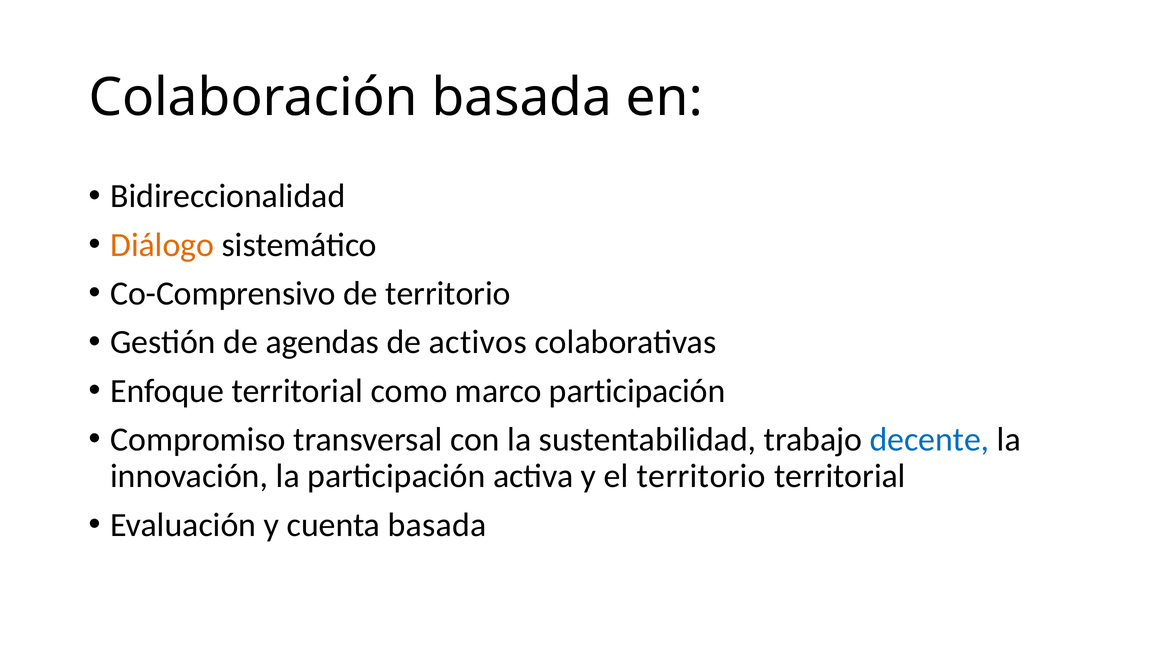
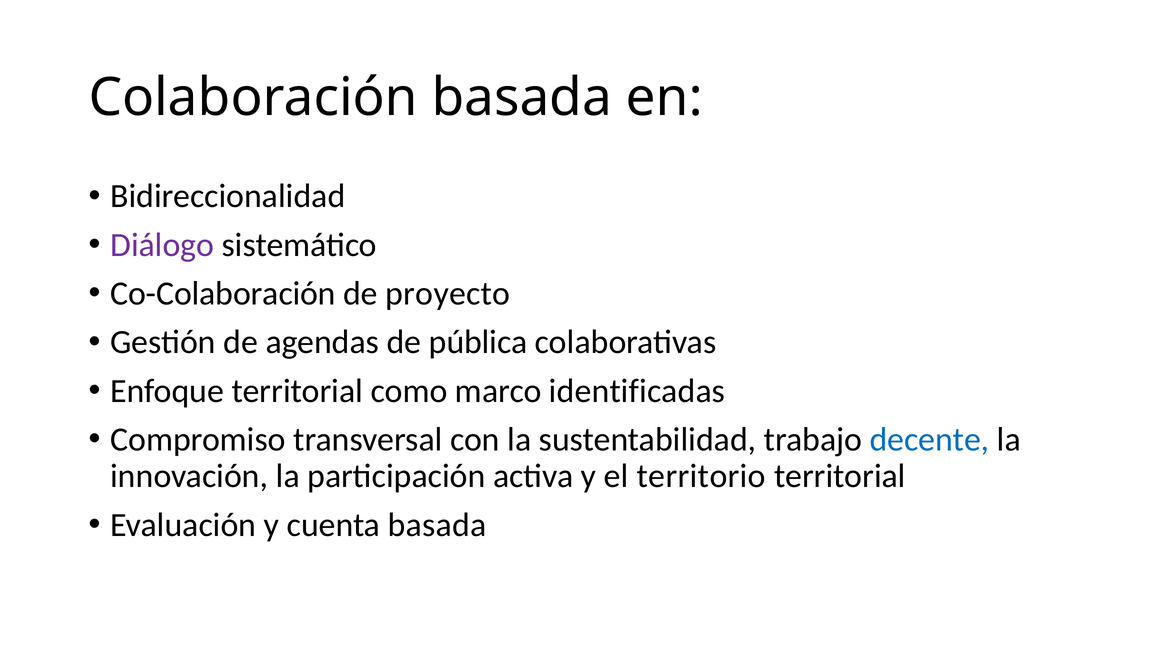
Diálogo colour: orange -> purple (162, 245)
Co-Comprensivo: Co-Comprensivo -> Co-Colaboración (223, 294)
de territorio: territorio -> proyecto (448, 294)
activos: activos -> pública (478, 342)
marco participación: participación -> identificadas (637, 391)
